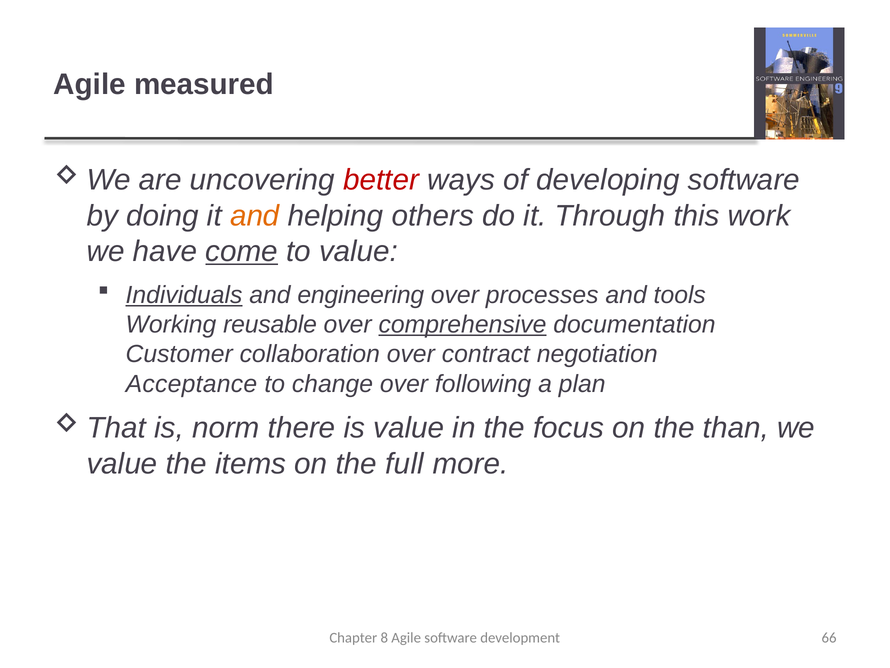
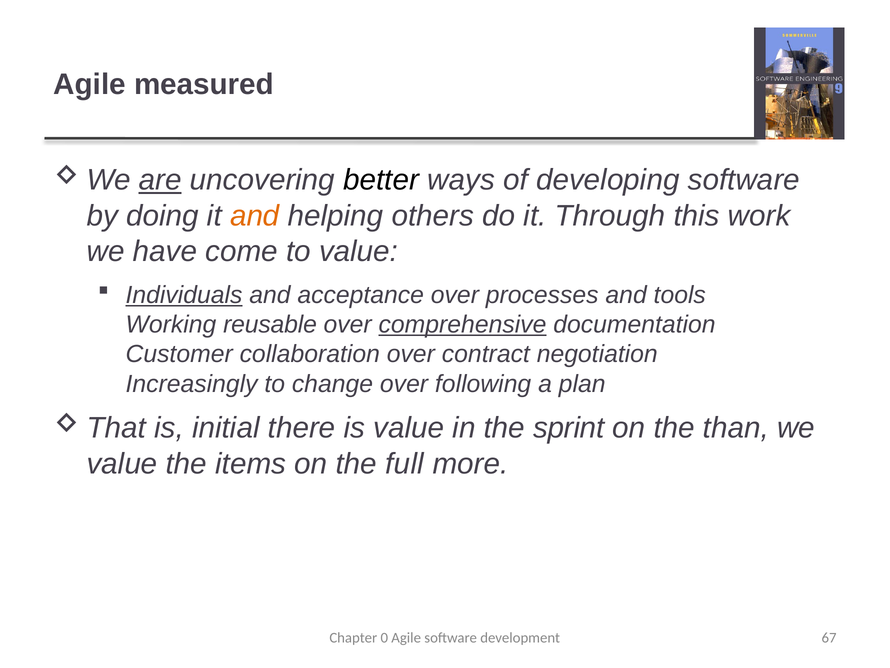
are underline: none -> present (160, 180)
better colour: red -> black (381, 180)
come underline: present -> none (242, 251)
engineering: engineering -> acceptance (361, 295)
Acceptance: Acceptance -> Increasingly (192, 384)
norm: norm -> initial (226, 428)
focus: focus -> sprint (569, 428)
8: 8 -> 0 (384, 637)
66: 66 -> 67 (829, 637)
